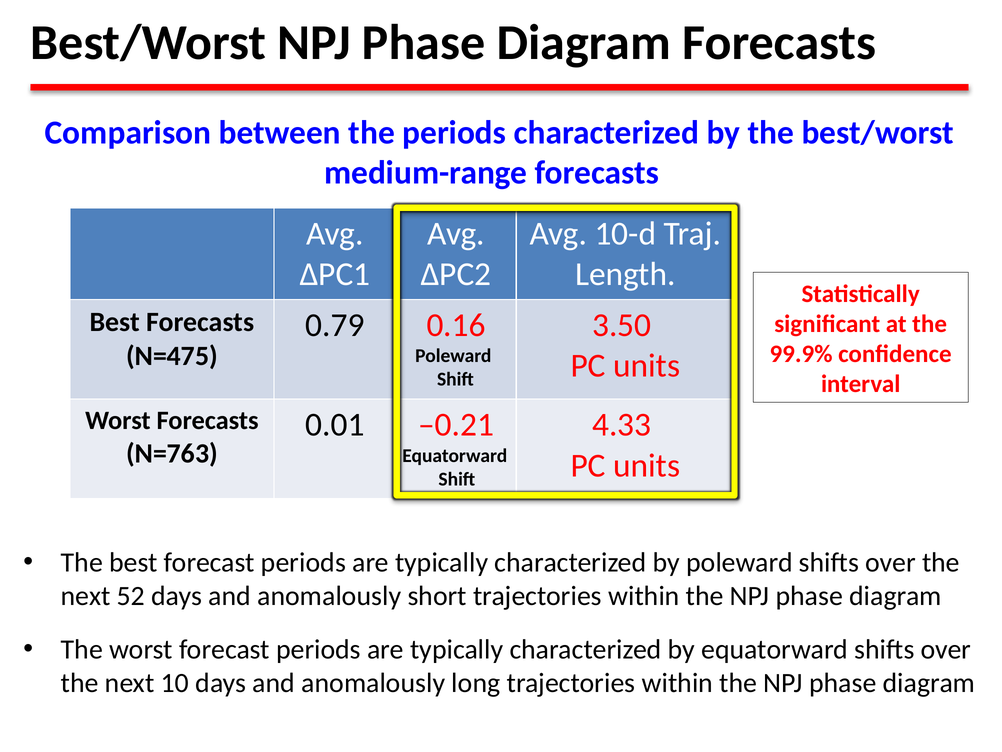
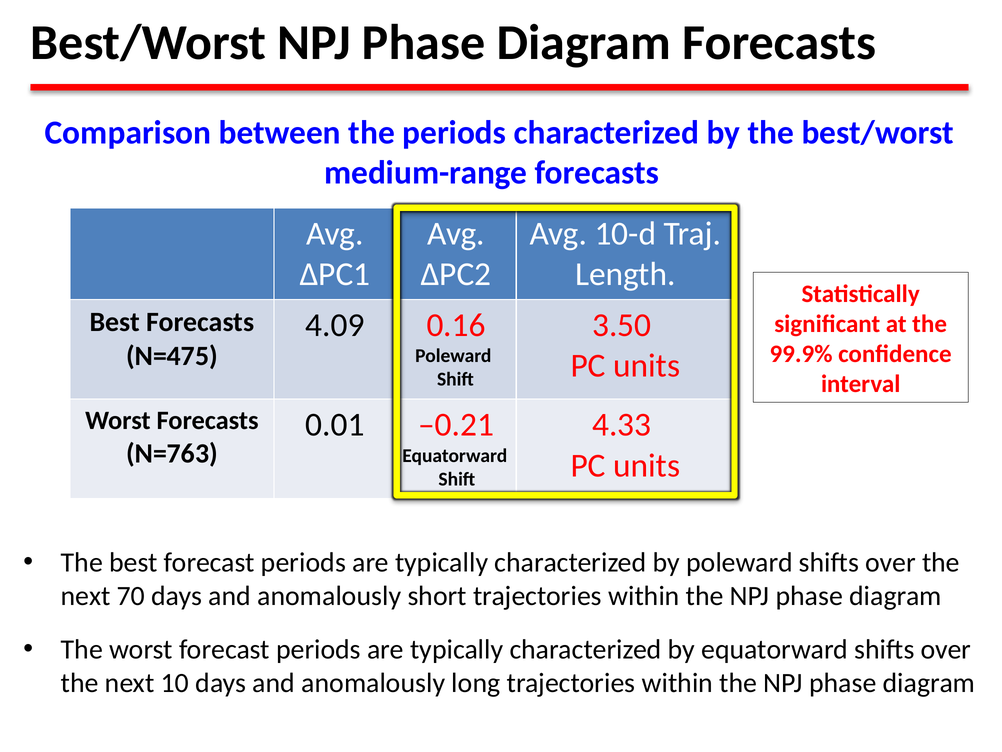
0.79: 0.79 -> 4.09 (335, 325)
52: 52 -> 70 (131, 596)
